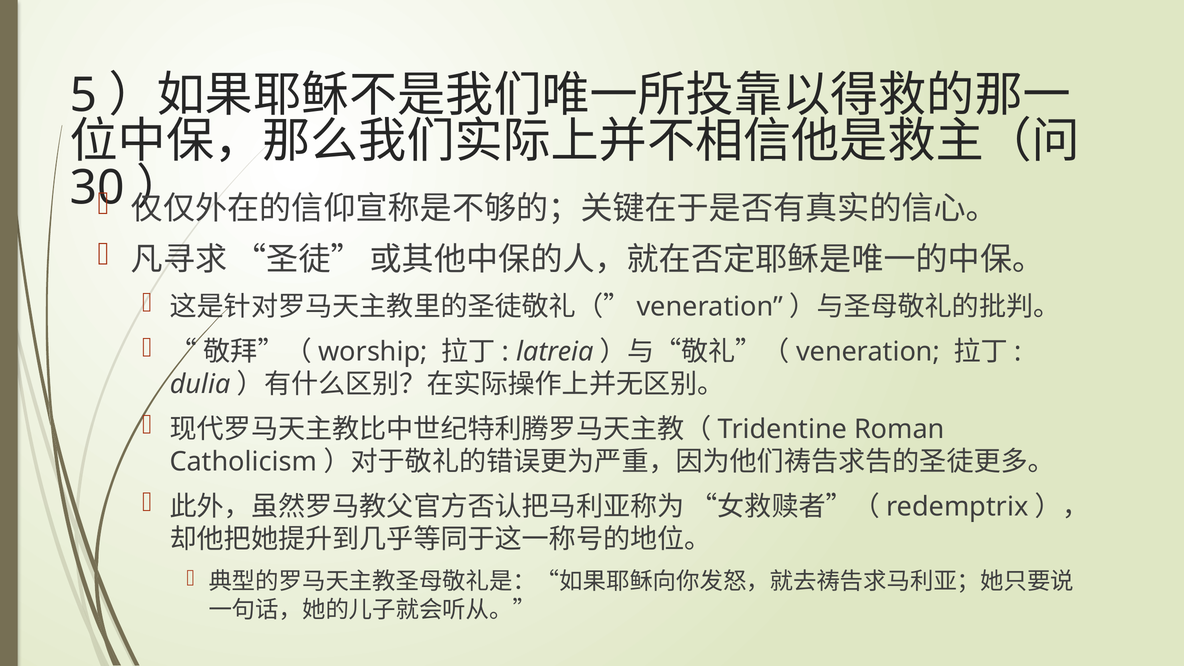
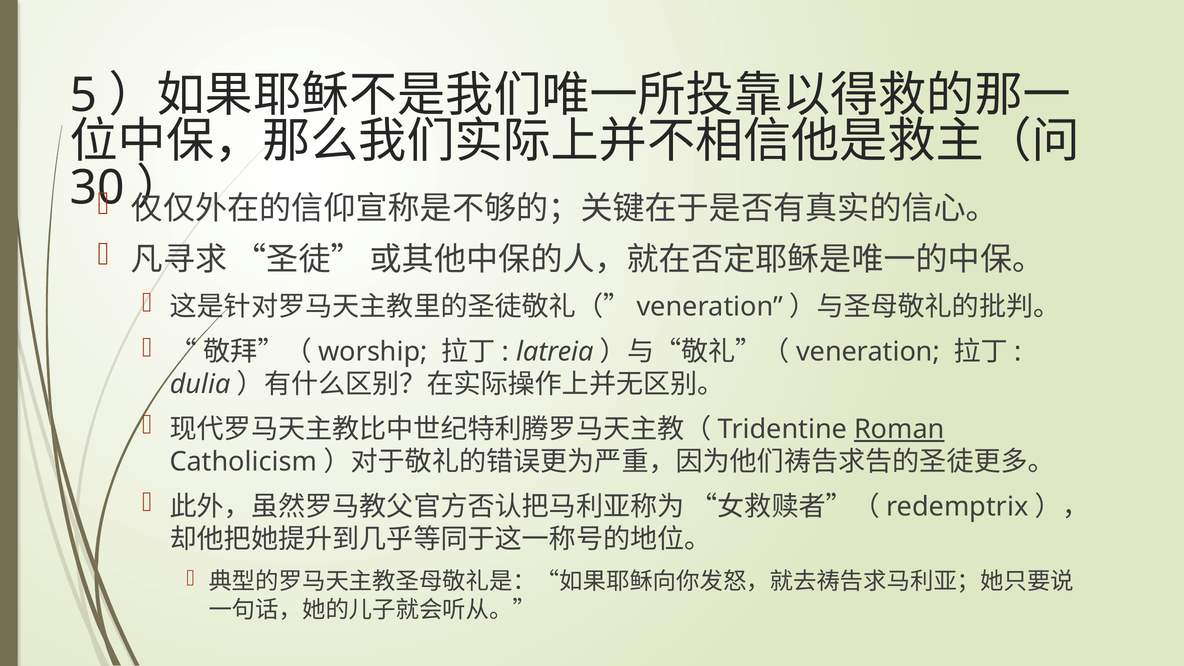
Roman underline: none -> present (899, 429)
